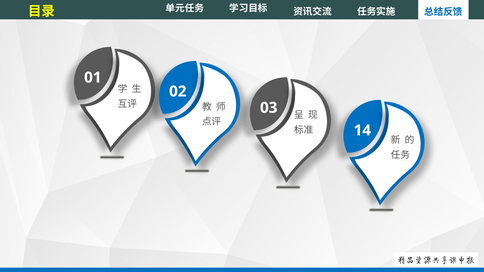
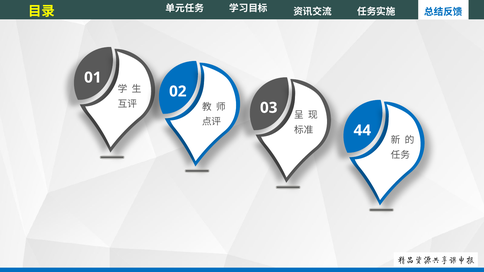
14: 14 -> 44 (362, 130)
